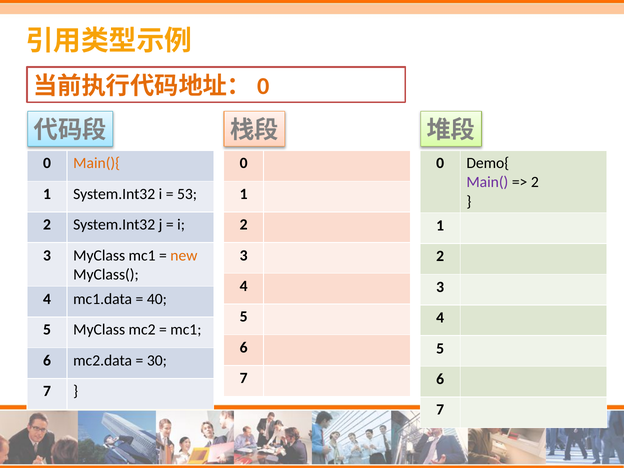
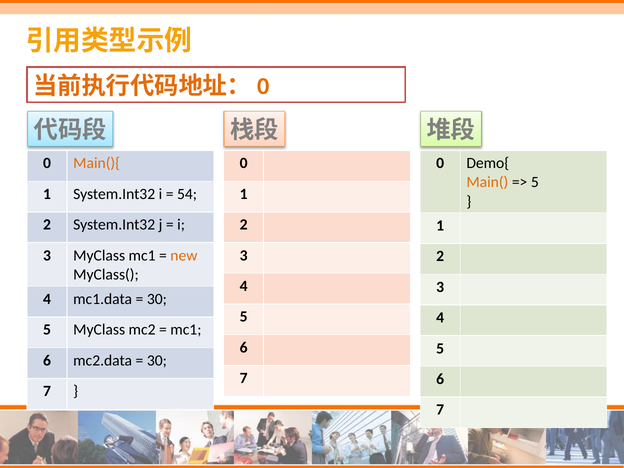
Main( colour: purple -> orange (487, 182)
2: 2 -> 5 (535, 182)
53: 53 -> 54 (187, 194)
40: 40 -> 30 (157, 299)
